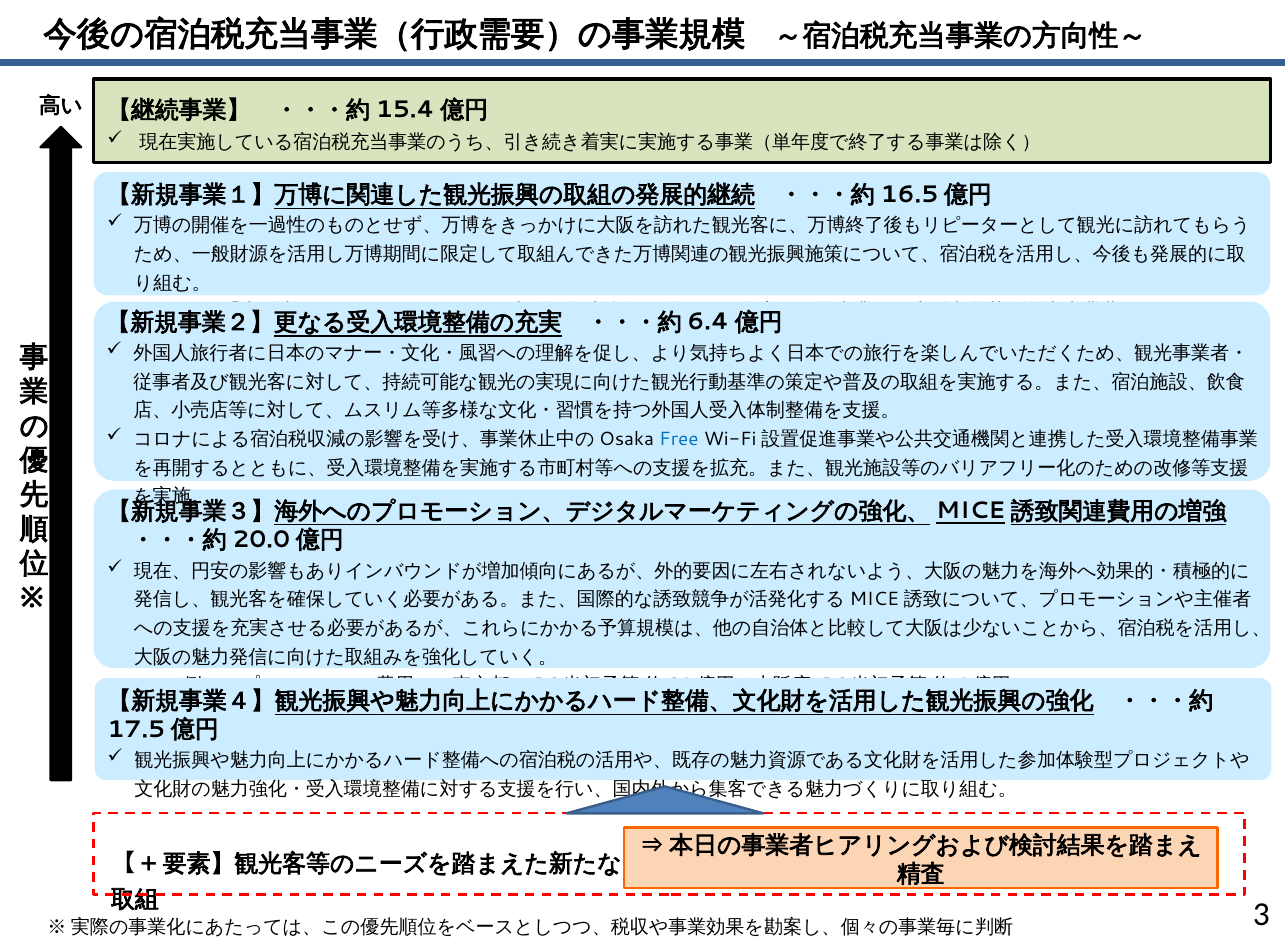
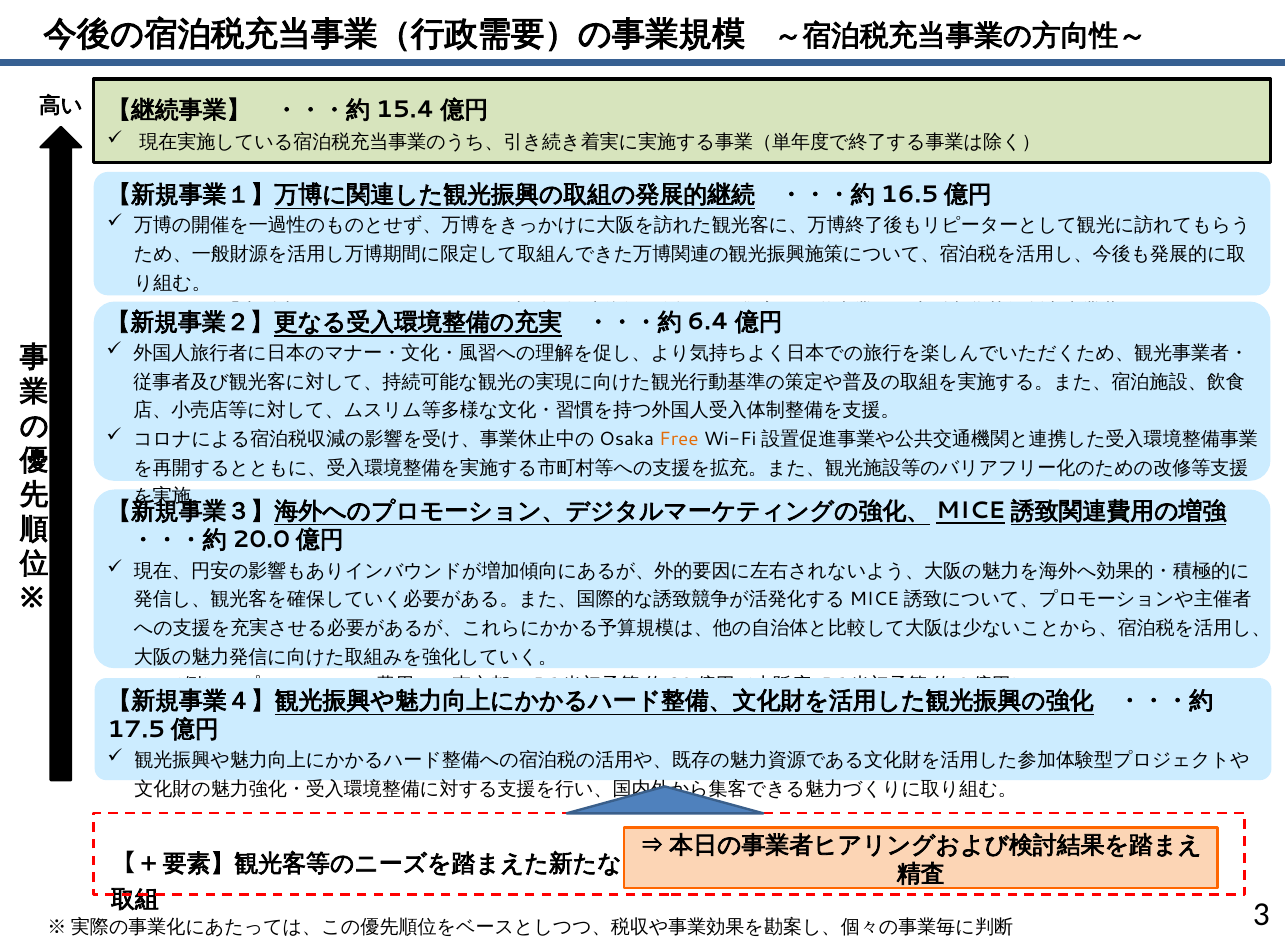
Free colour: blue -> orange (679, 439)
